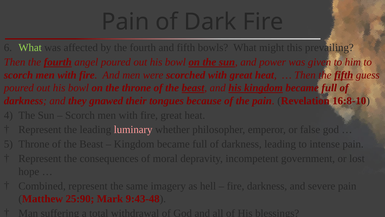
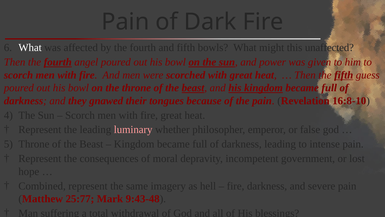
What colour: light green -> white (30, 48)
prevailing: prevailing -> unaffected (329, 48)
25:90: 25:90 -> 25:77 (80, 198)
